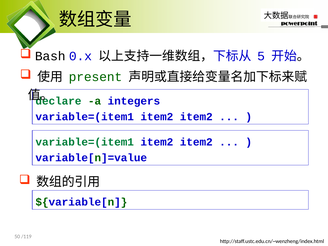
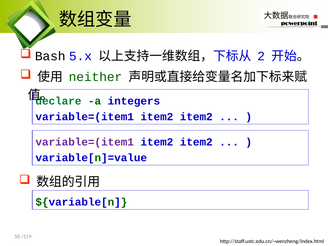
0.x: 0.x -> 5.x (80, 56)
5: 5 -> 2 (261, 56)
present: present -> neither (95, 77)
variable=(item1 colour: green -> purple (85, 142)
